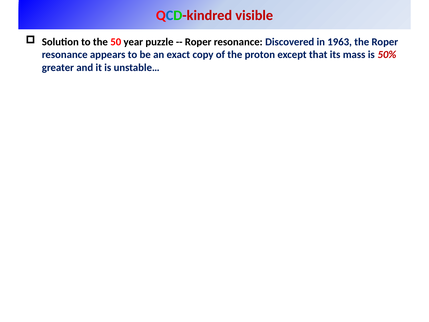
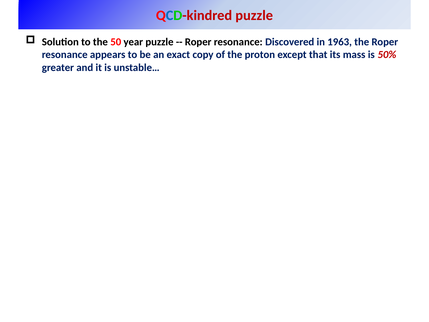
QCD-kindred visible: visible -> puzzle (254, 16)
